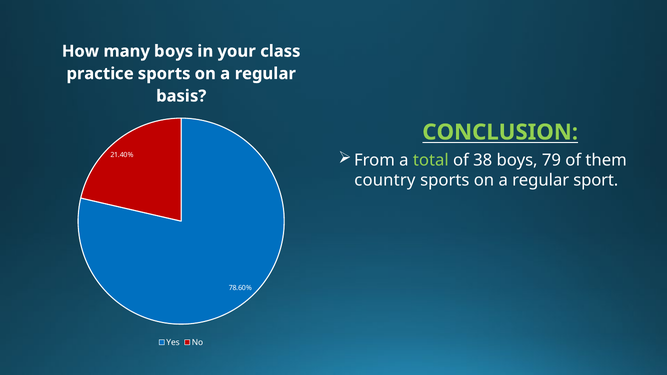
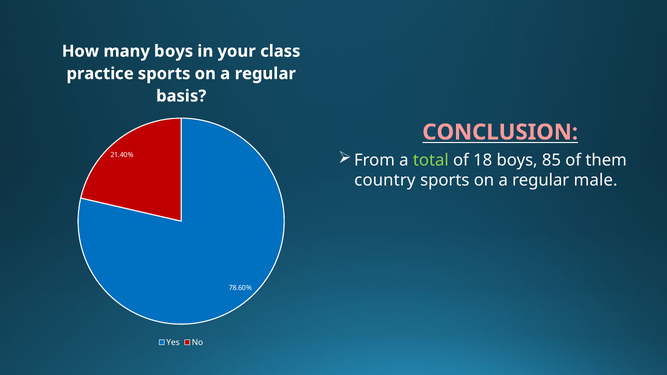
CONCLUSION colour: light green -> pink (500, 132)
38: 38 -> 18 (483, 161)
79: 79 -> 85 (551, 161)
sport: sport -> male (596, 181)
